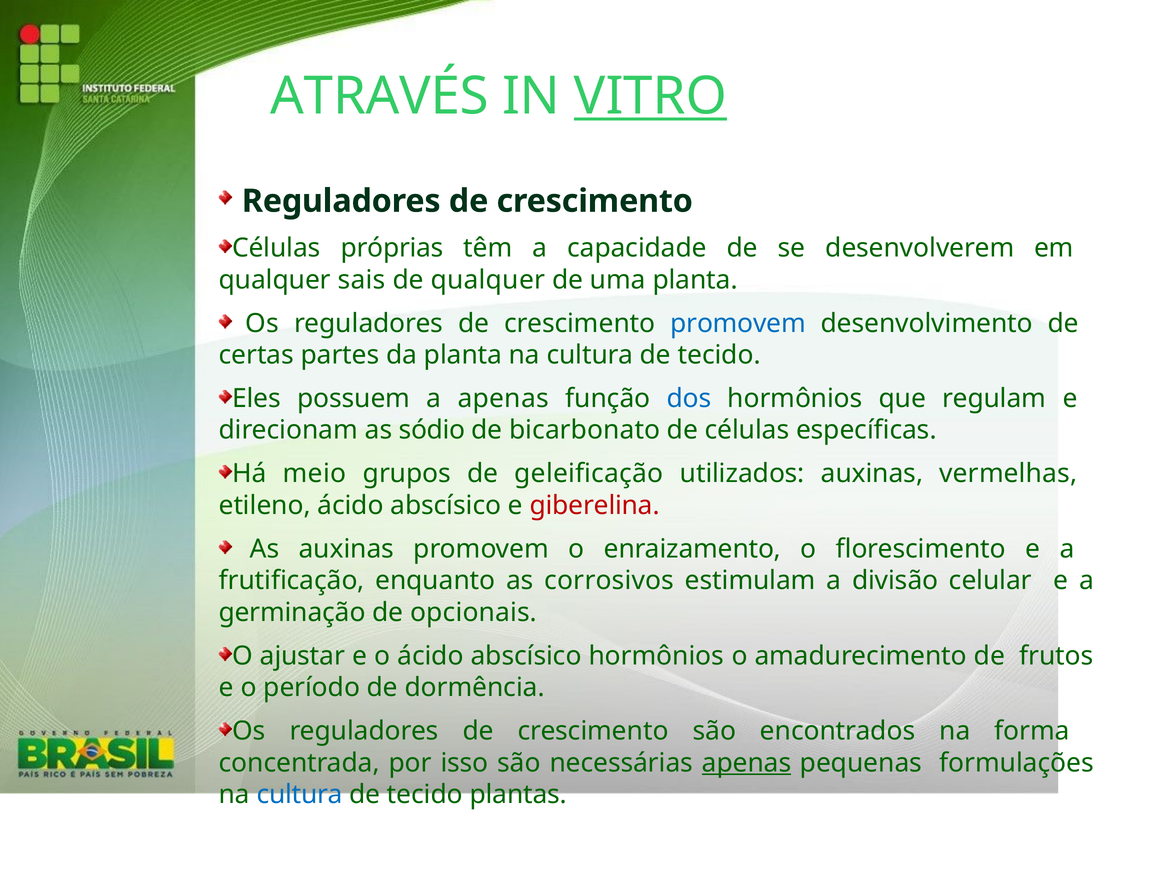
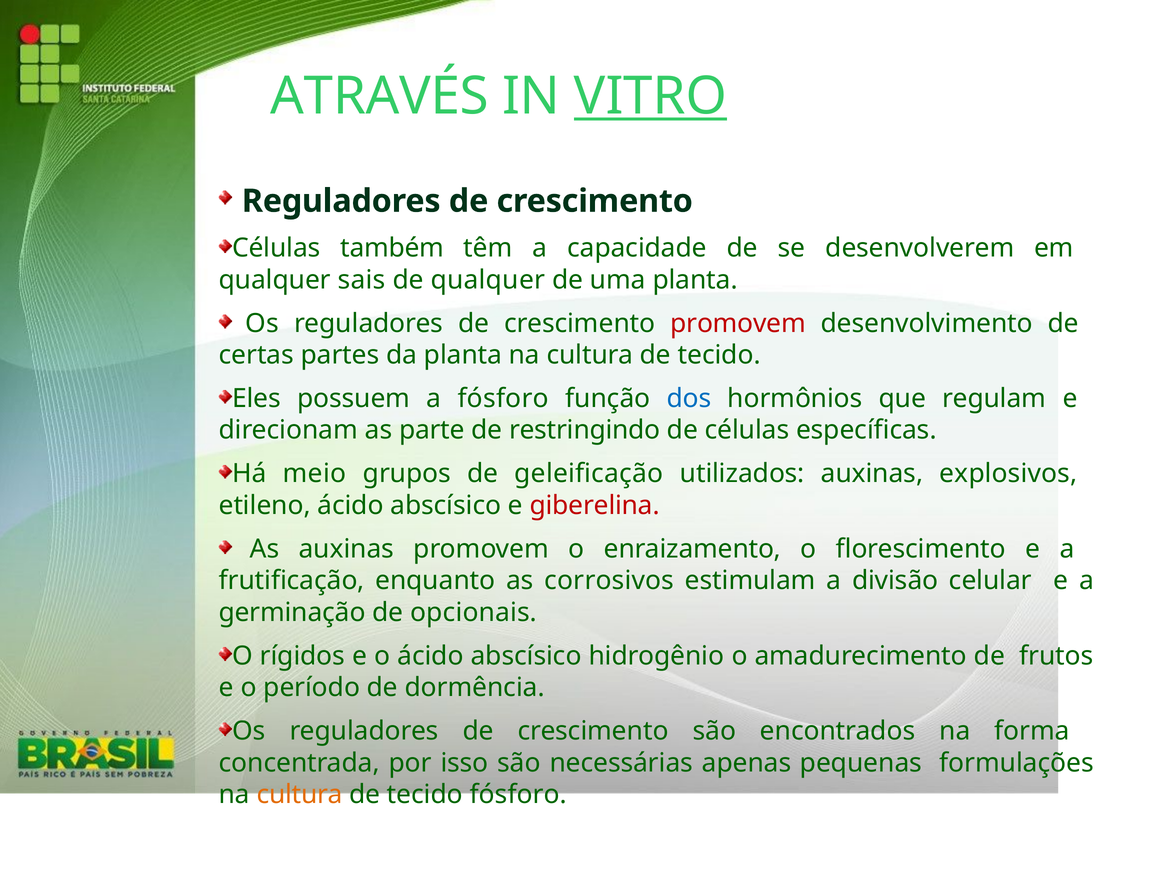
próprias: próprias -> também (392, 248)
promovem colour: blue -> red (738, 324)
a apenas: apenas -> fósforo (503, 399)
sódio: sódio -> parte (432, 431)
bicarbonato: bicarbonato -> restringindo (585, 431)
vermelhas: vermelhas -> explosivos (1008, 474)
ajustar: ajustar -> rígidos (302, 656)
abscísico hormônios: hormônios -> hidrogênio (656, 656)
apenas underline: present -> none (747, 763)
cultura colour: blue -> orange (300, 795)
tecido plantas: plantas -> fósforo (518, 795)
